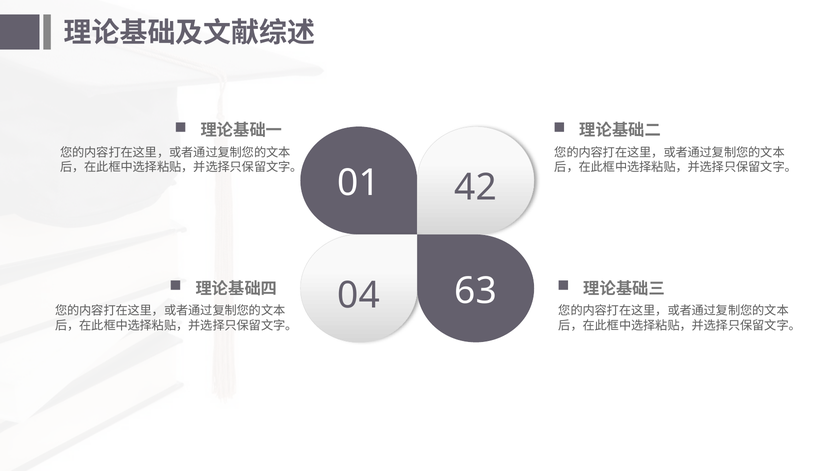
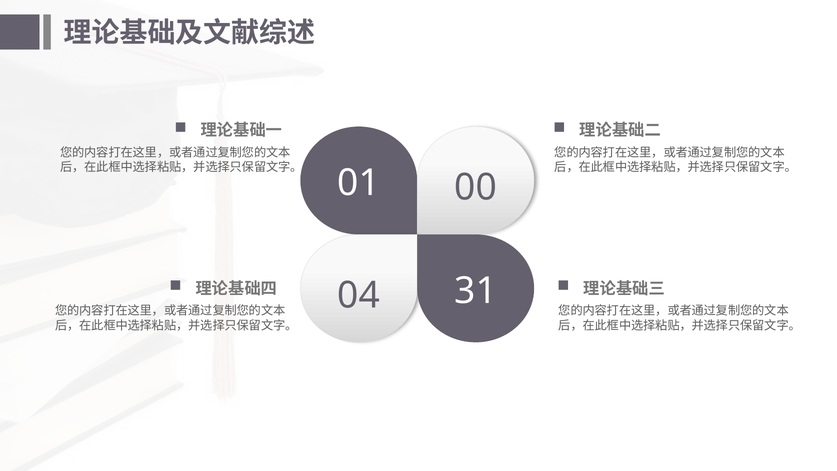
42: 42 -> 00 (476, 187)
63: 63 -> 31 (476, 291)
